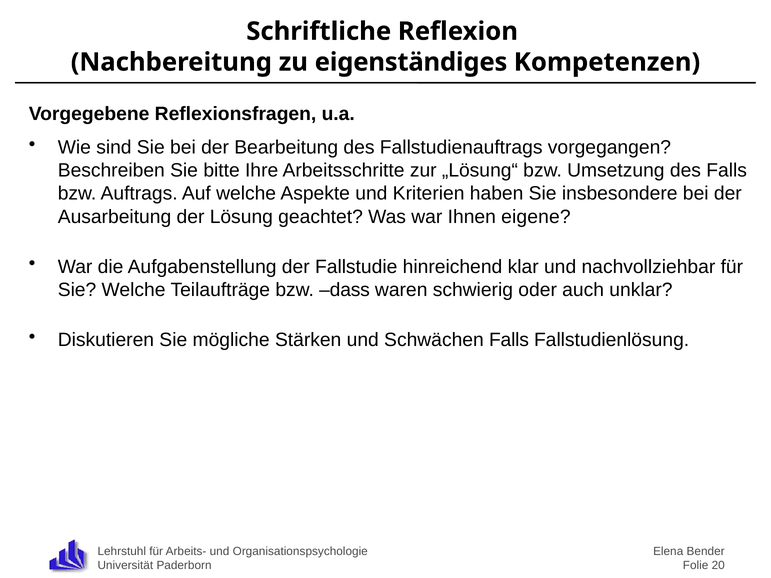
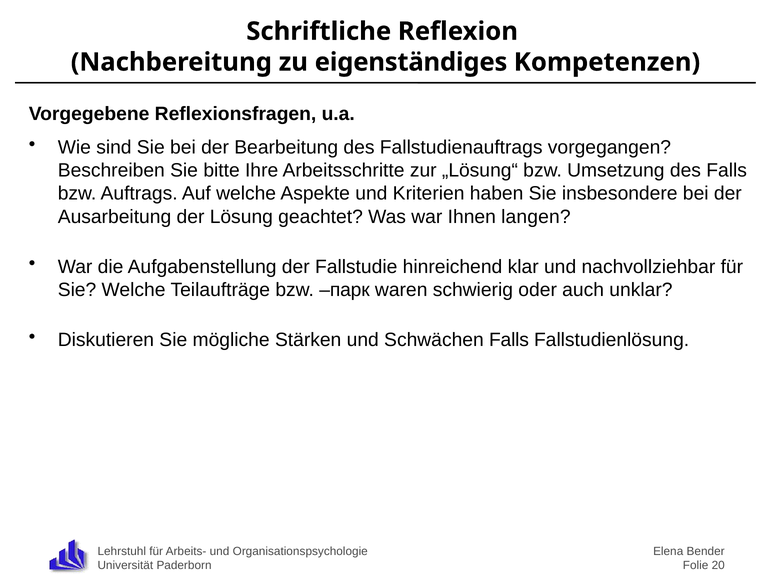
eigene: eigene -> langen (536, 217)
dass: dass -> парк (345, 290)
